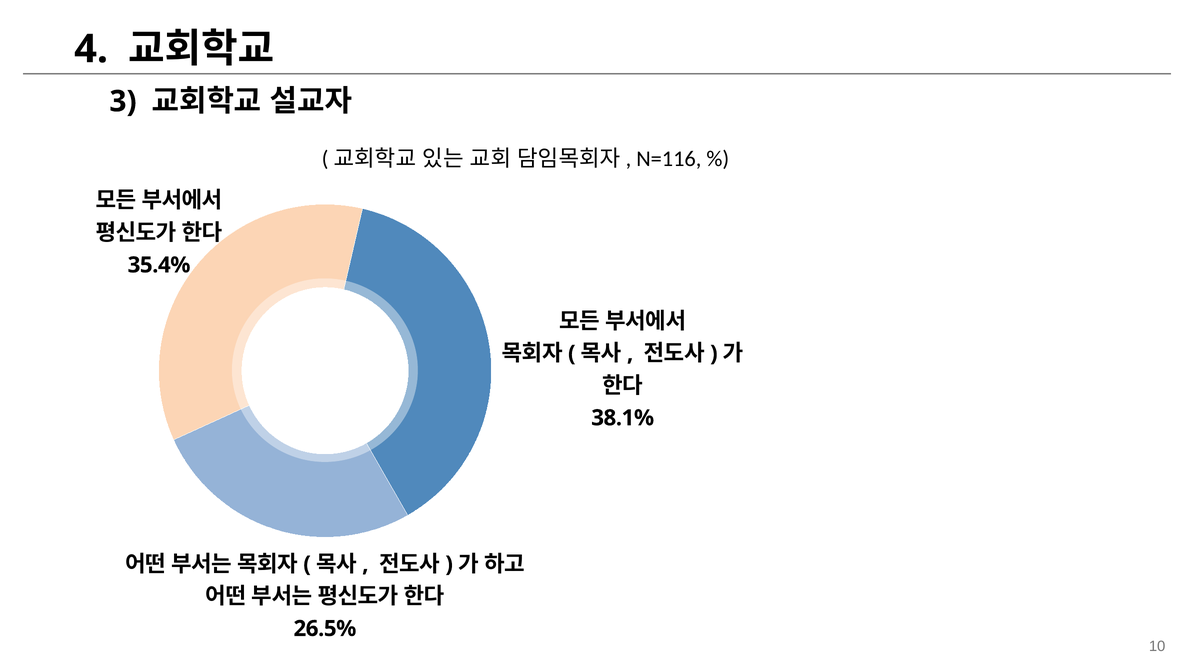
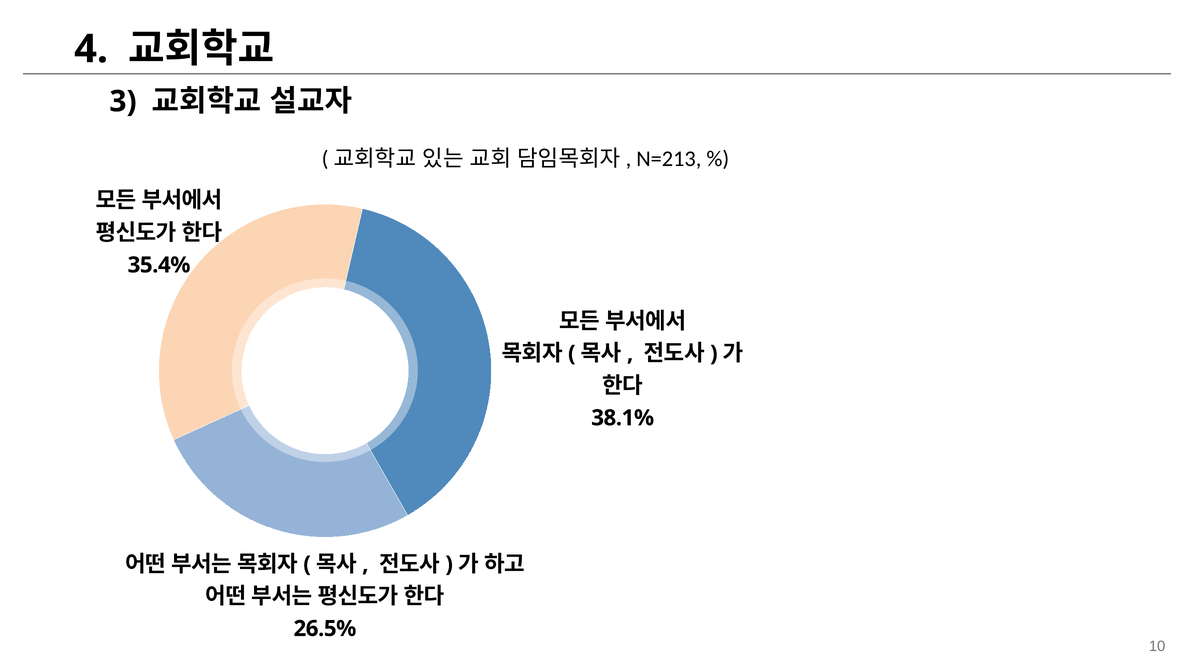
N=116: N=116 -> N=213 (669, 159)
